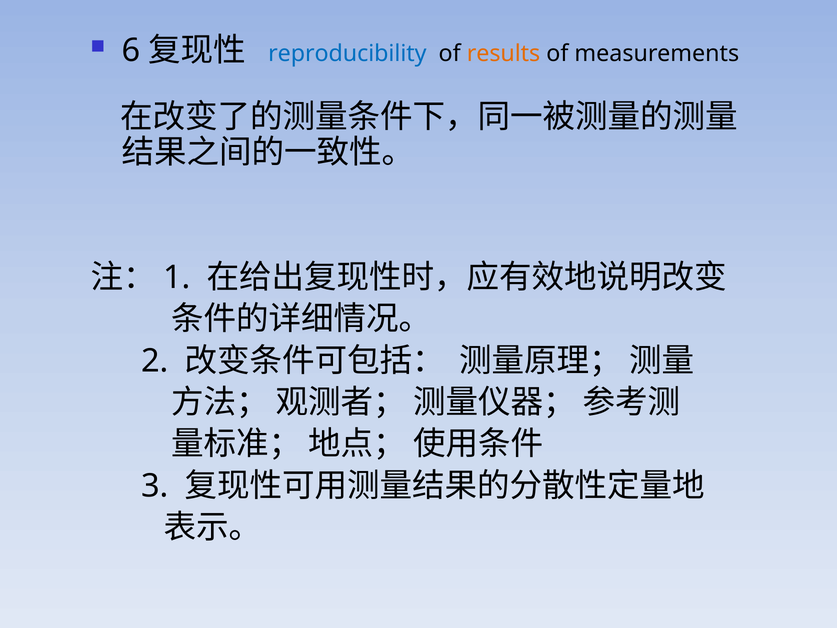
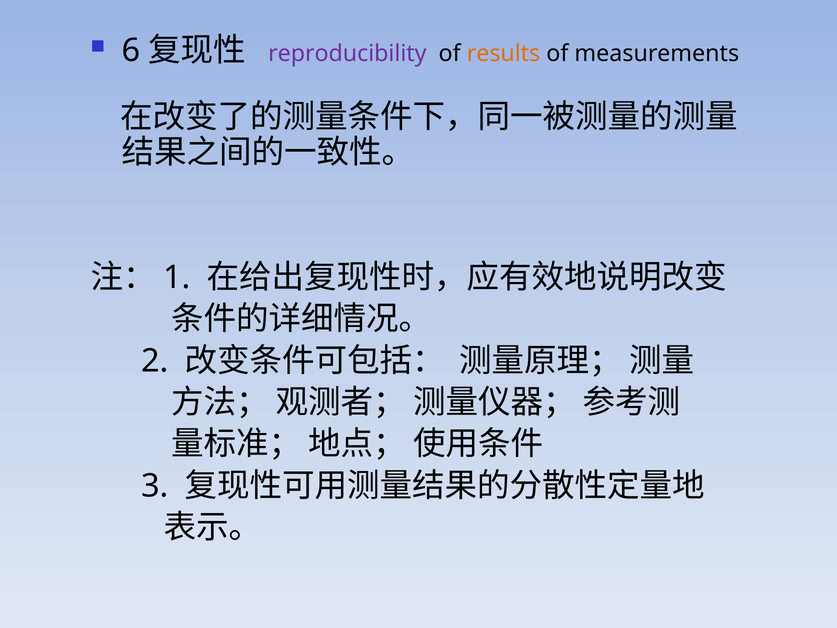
reproducibility colour: blue -> purple (347, 53)
